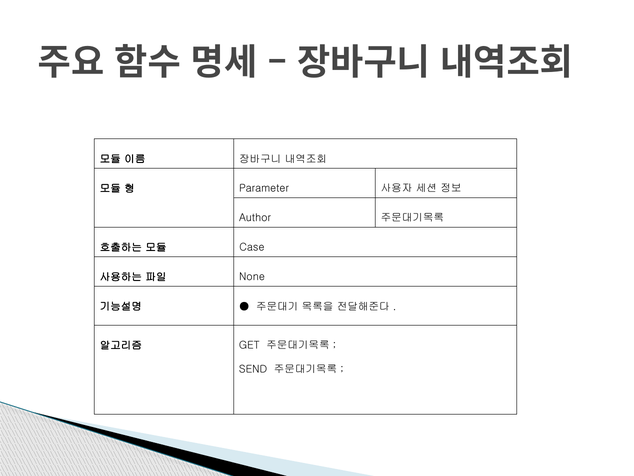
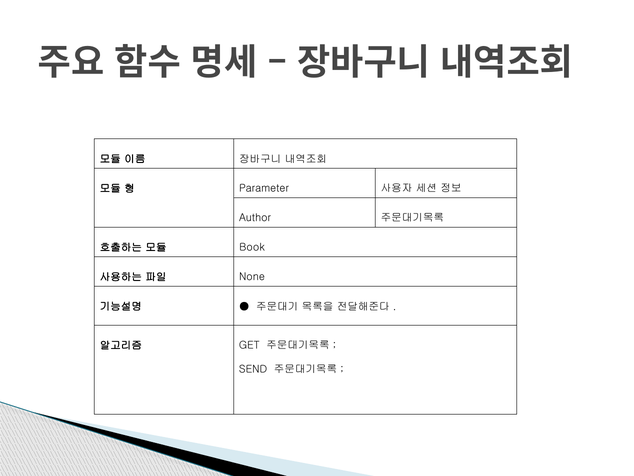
Case: Case -> Book (252, 247)
